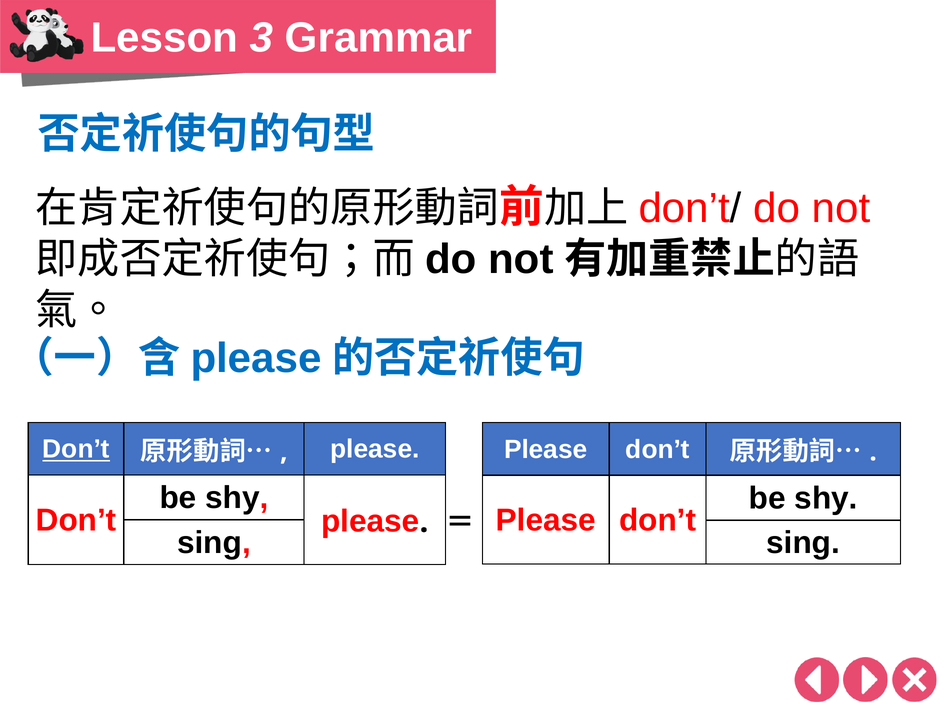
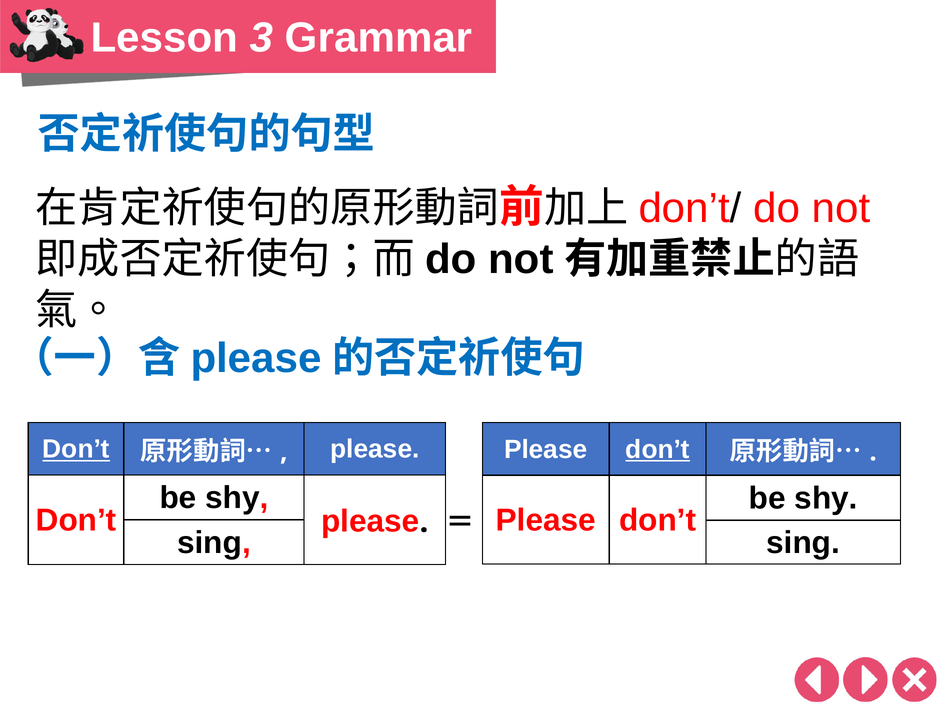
don’t underline: none -> present (658, 449)
